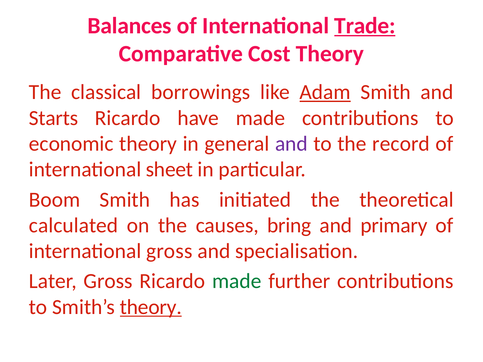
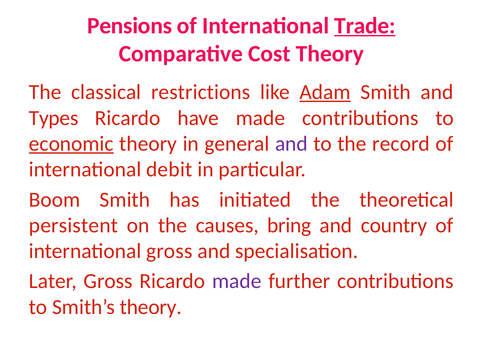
Balances: Balances -> Pensions (130, 26)
borrowings: borrowings -> restrictions (201, 92)
Starts: Starts -> Types (54, 118)
economic underline: none -> present (71, 144)
sheet: sheet -> debit (169, 170)
calculated: calculated -> persistent (74, 226)
primary: primary -> country (394, 226)
made colour: green -> purple (237, 281)
theory underline: present -> none (151, 307)
